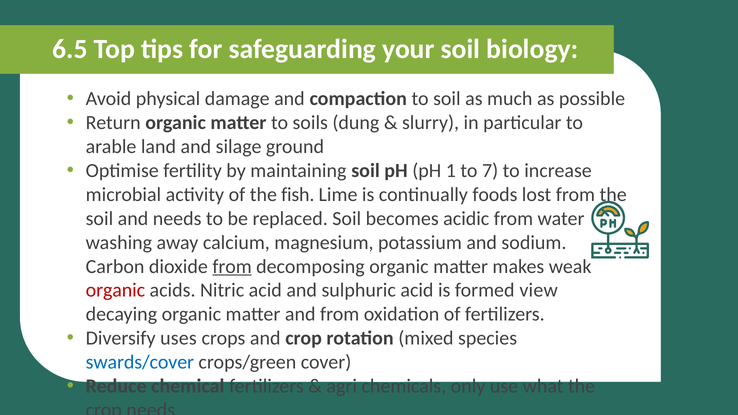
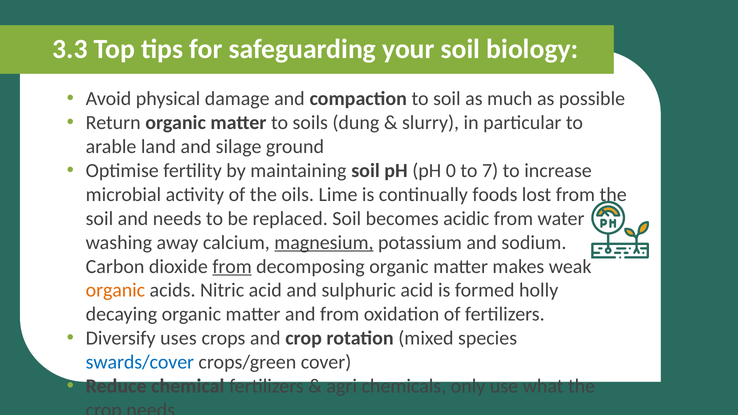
6.5: 6.5 -> 3.3 (70, 49)
1: 1 -> 0 (451, 171)
fish: fish -> oils (298, 195)
magnesium underline: none -> present (324, 243)
organic colour: red -> orange (115, 290)
view: view -> holly (539, 290)
